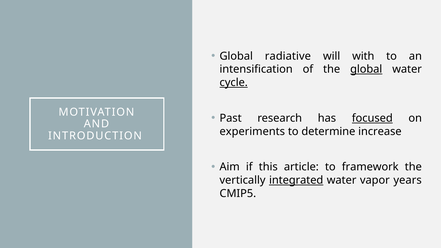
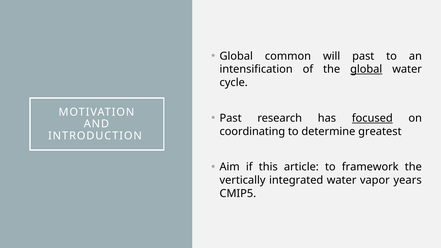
radiative: radiative -> common (288, 56)
will with: with -> past (363, 56)
cycle underline: present -> none (234, 83)
experiments: experiments -> coordinating (252, 131)
increase: increase -> greatest (380, 131)
integrated underline: present -> none (296, 180)
